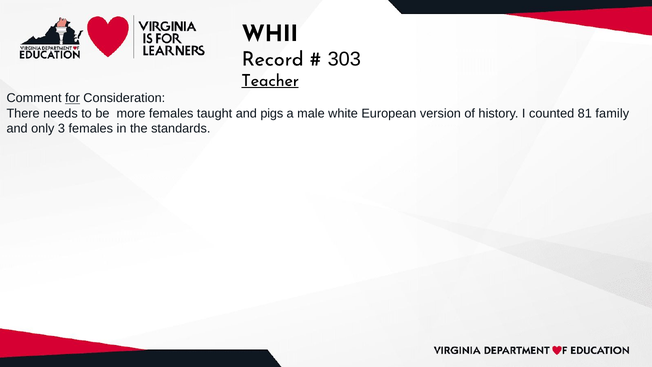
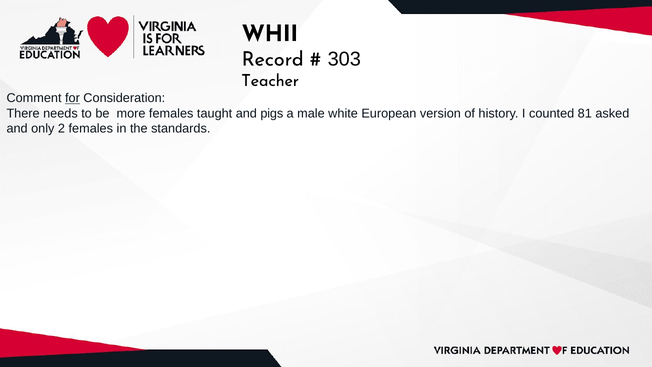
Teacher underline: present -> none (270, 80)
family: family -> asked (612, 113)
3: 3 -> 2 (61, 129)
